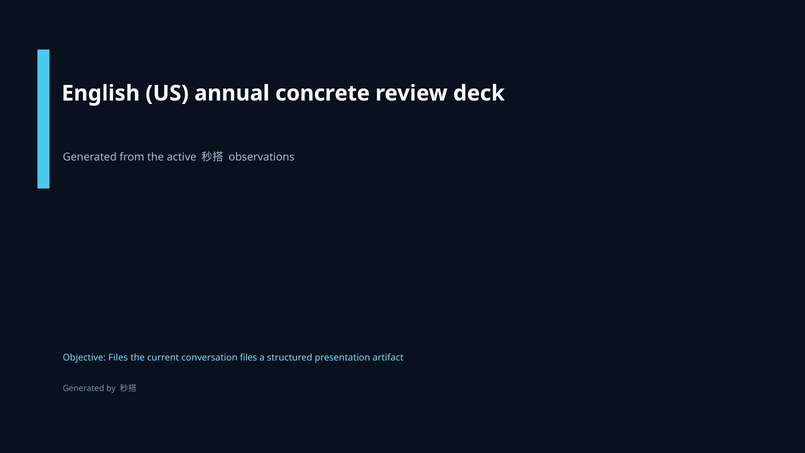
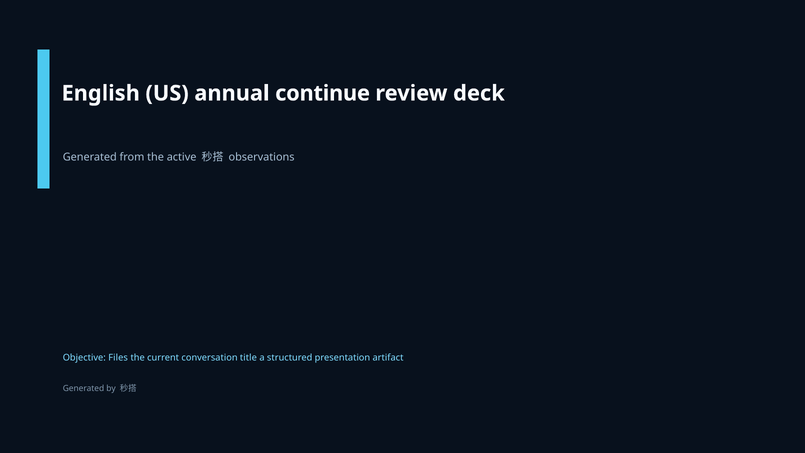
concrete: concrete -> continue (323, 93)
conversation files: files -> title (248, 357)
